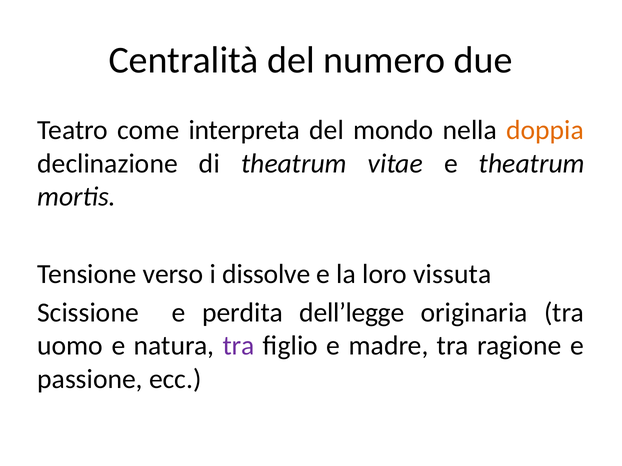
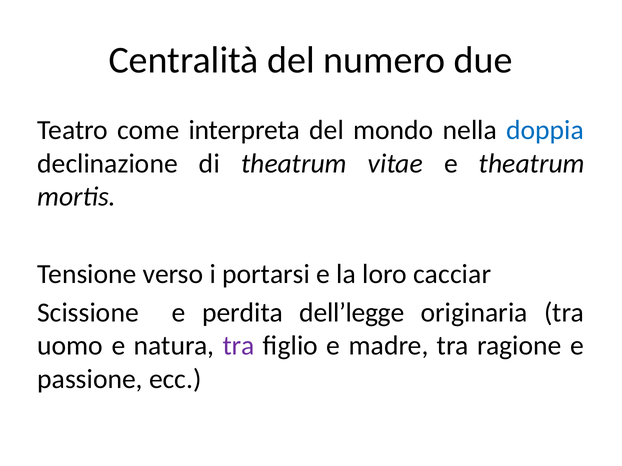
doppia colour: orange -> blue (545, 130)
dissolve: dissolve -> portarsi (266, 274)
vissuta: vissuta -> cacciar (452, 274)
